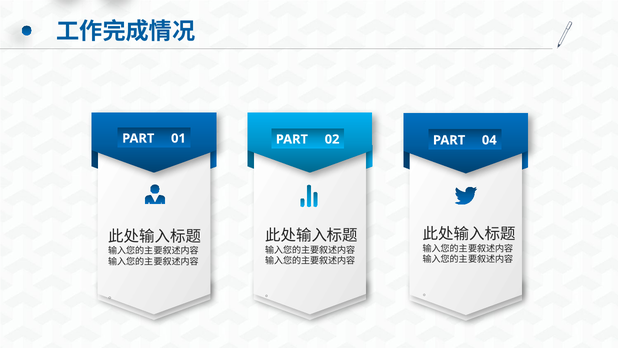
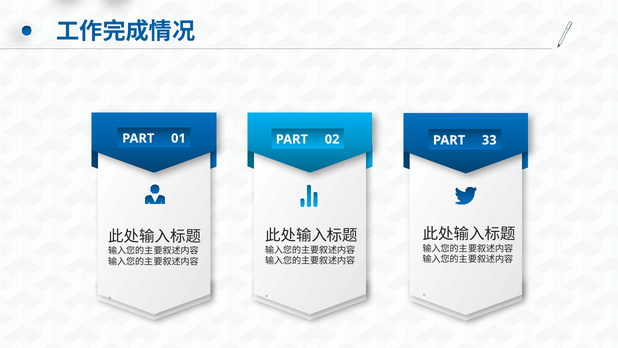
04: 04 -> 33 (489, 140)
